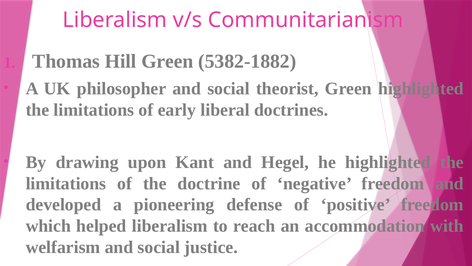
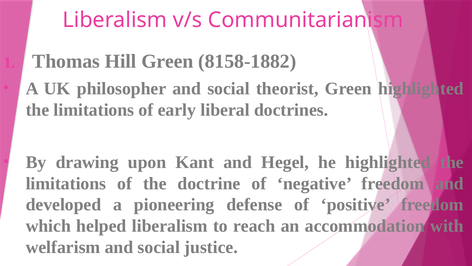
5382-1882: 5382-1882 -> 8158-1882 (247, 61)
